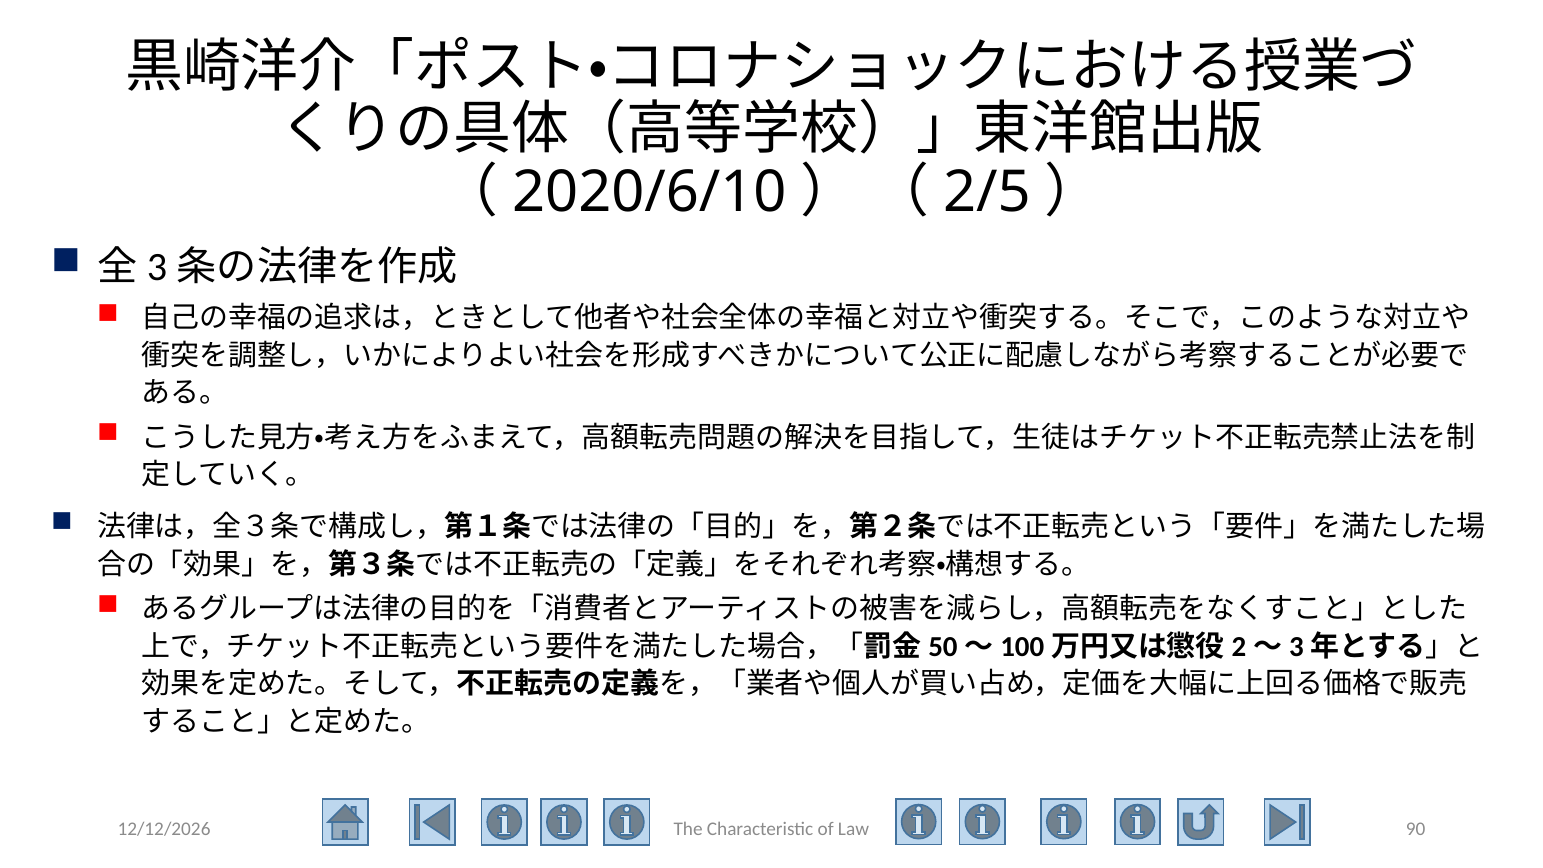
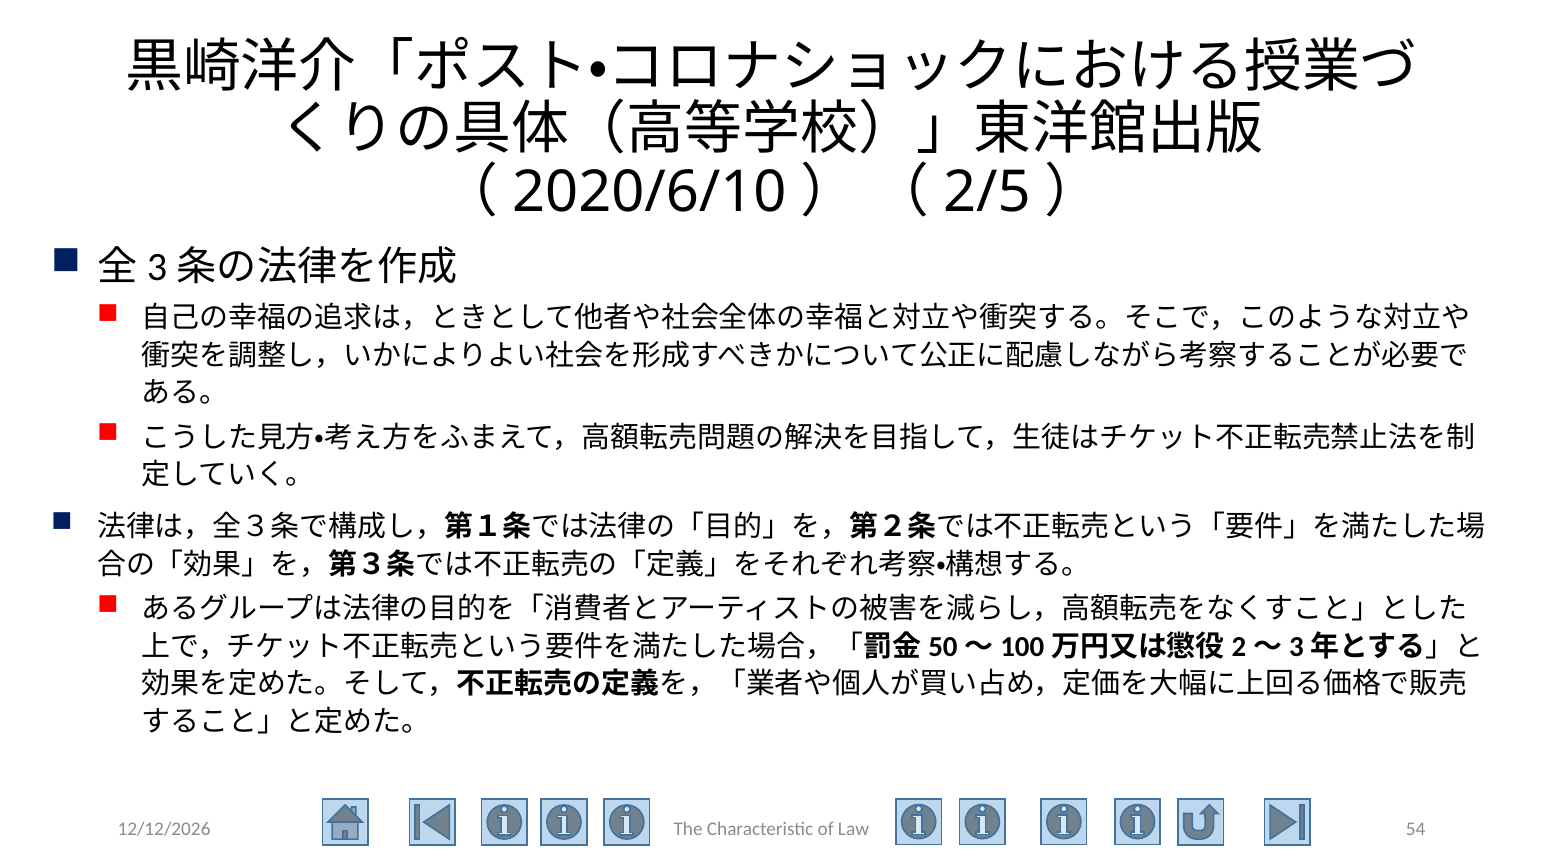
90: 90 -> 54 (1416, 829)
